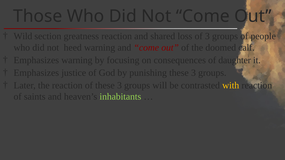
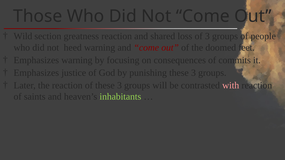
calf: calf -> feet (246, 48)
daughter: daughter -> commits (235, 60)
with colour: yellow -> pink (231, 85)
